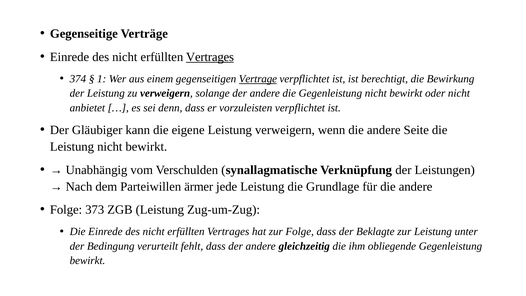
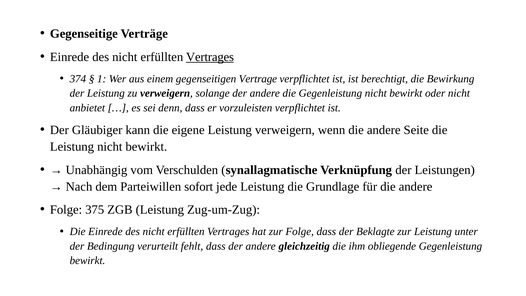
Vertrage underline: present -> none (258, 79)
ärmer: ärmer -> sofort (199, 186)
373: 373 -> 375 (95, 210)
